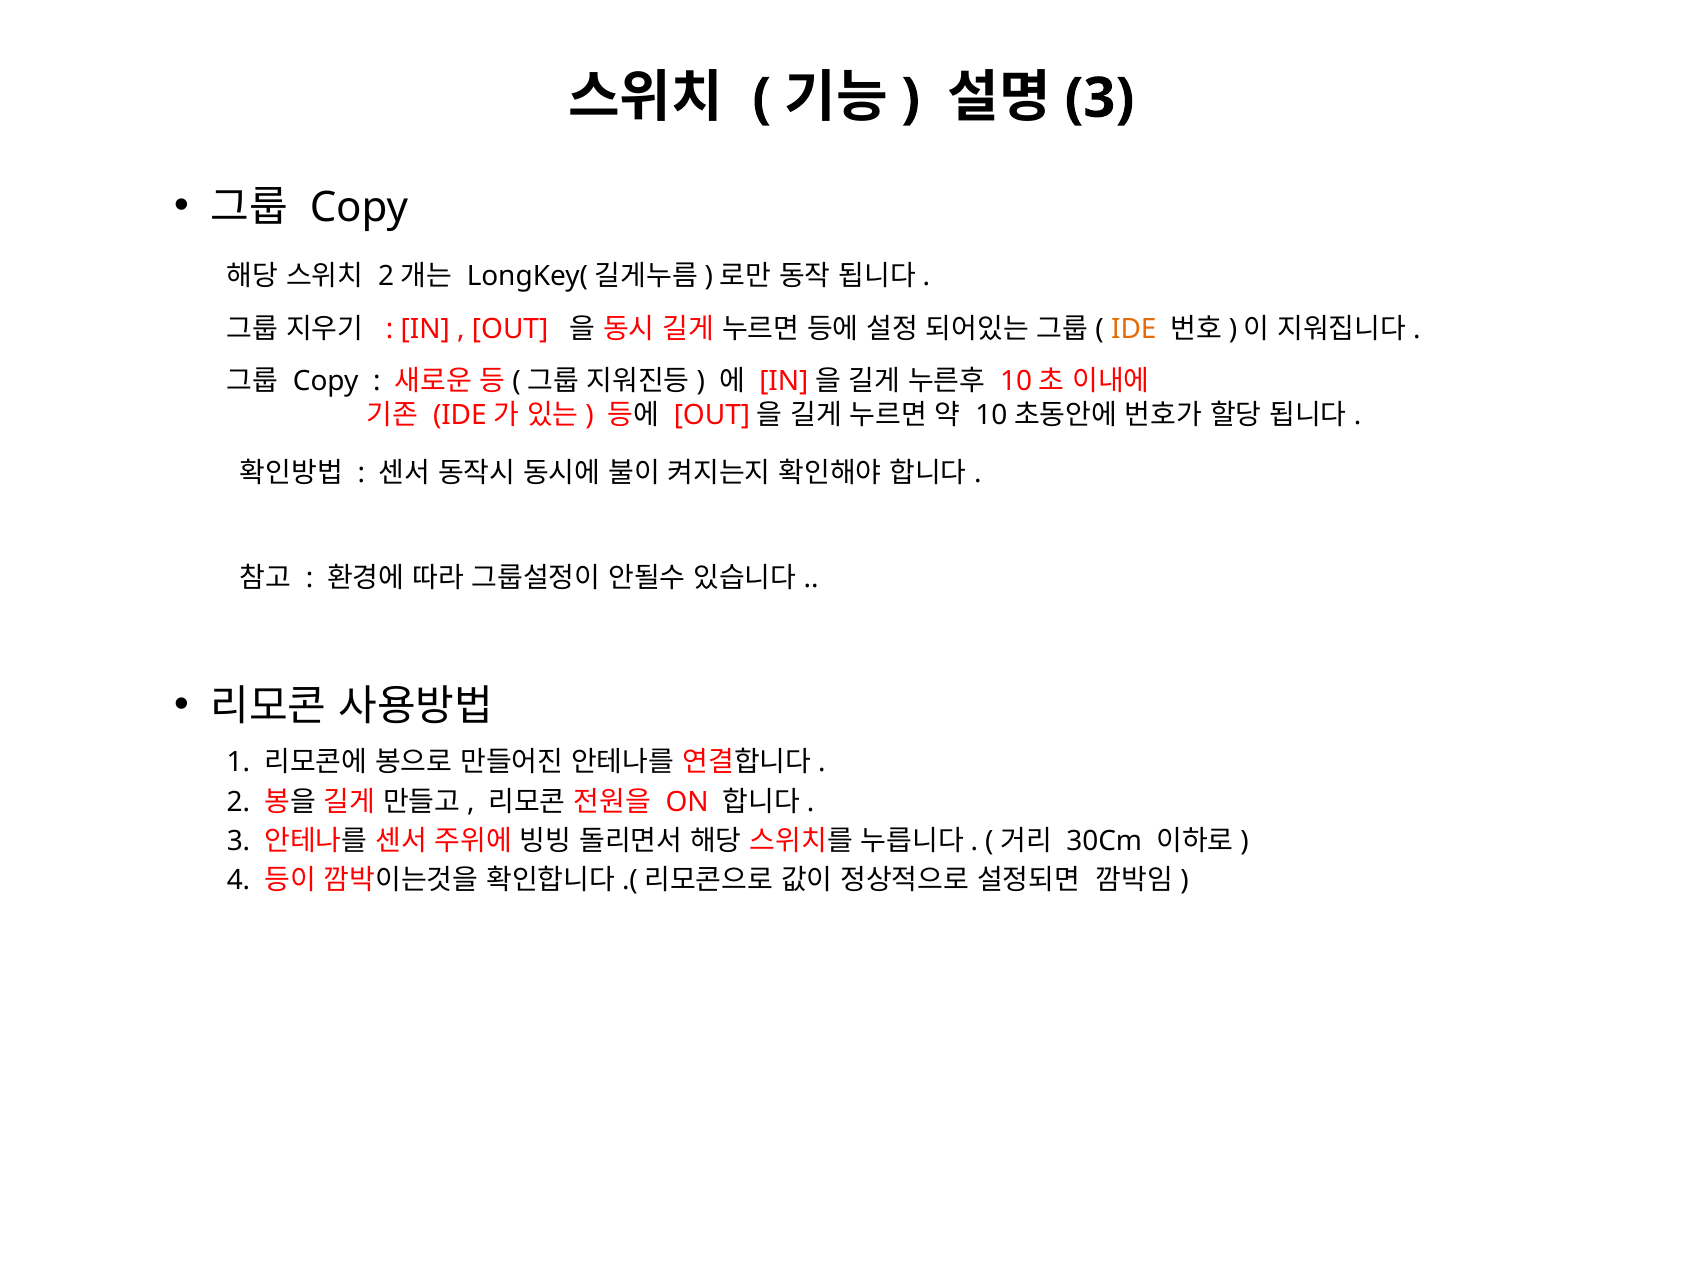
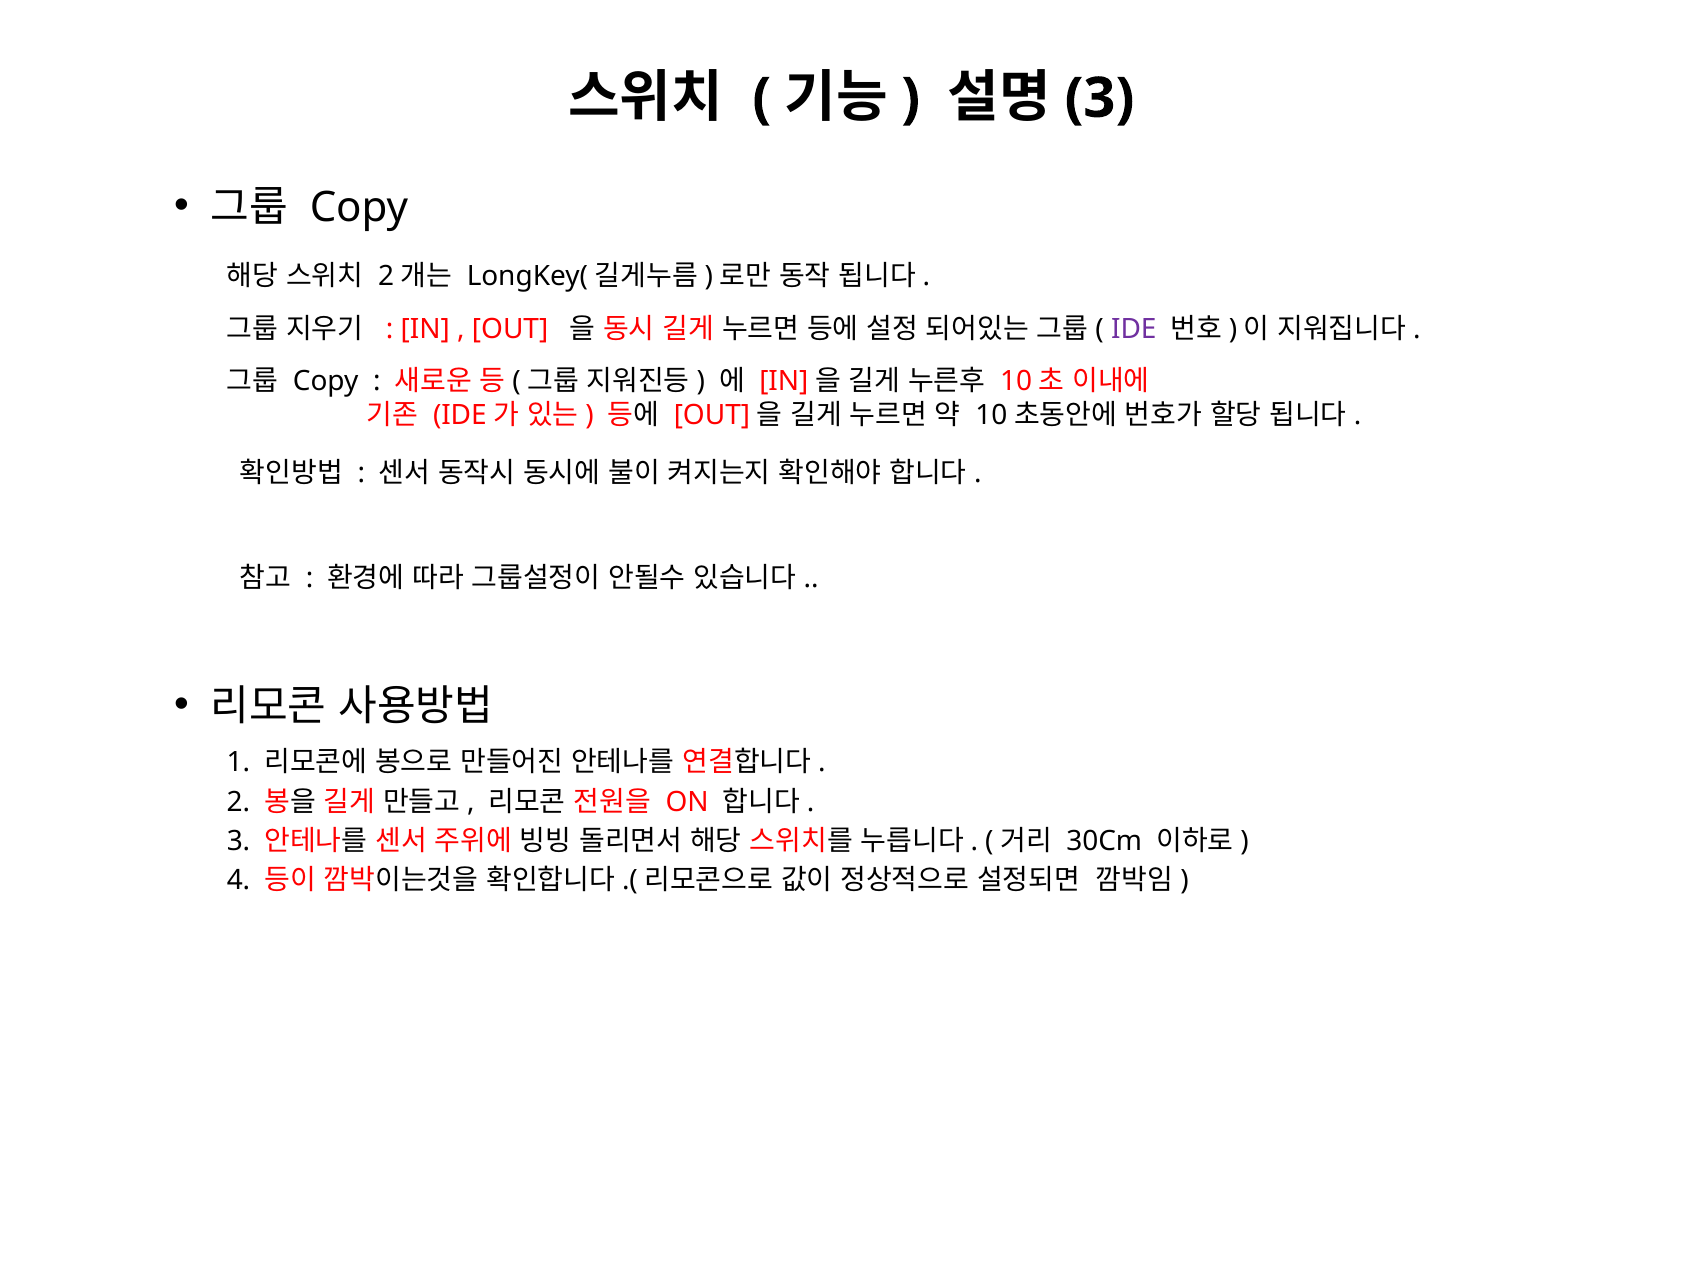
IDE colour: orange -> purple (1134, 329)
